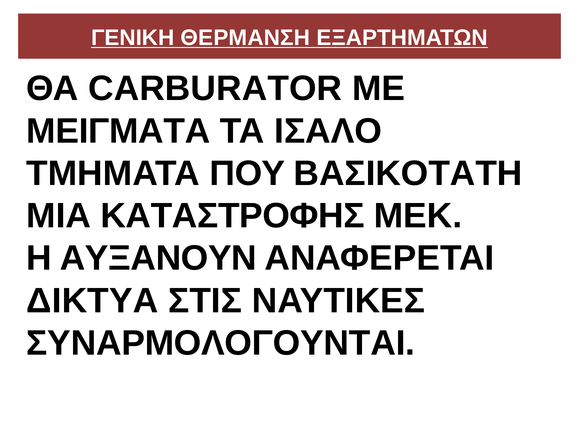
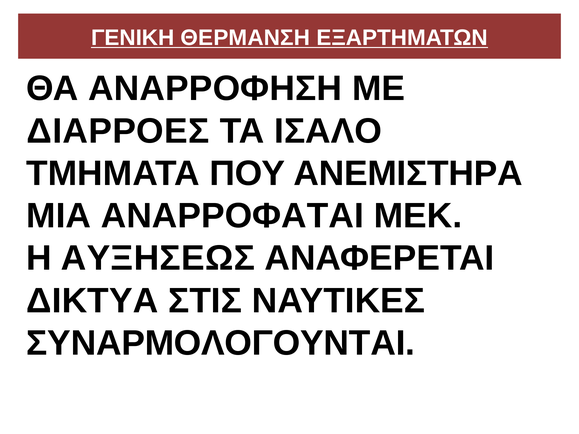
CARBURATOR: CARBURATOR -> ΑΝΑΡΡΟΦΗΣΗ (215, 89)
ΜΕΙΓΜΑΤΑ: ΜΕΙΓΜΑΤΑ -> ΔΙΑΡΡΟΕΣ (118, 131)
ΒΑΣΙΚΟΤΑΤΗ: ΒΑΣΙΚΟΤΑΤΗ -> ΑΝΕΜΙΣΤΗΡΑ (408, 174)
ΚΑΤΑΣΤΡΟΦΗΣ: ΚΑΤΑΣΤΡΟΦΗΣ -> ΑΝΑΡΡΟΦΑΤΑΙ (232, 216)
ΑΥΞΑΝΟΥΝ: ΑΥΞΑΝΟΥΝ -> ΑΥΞΗΣΕΩΣ (158, 258)
